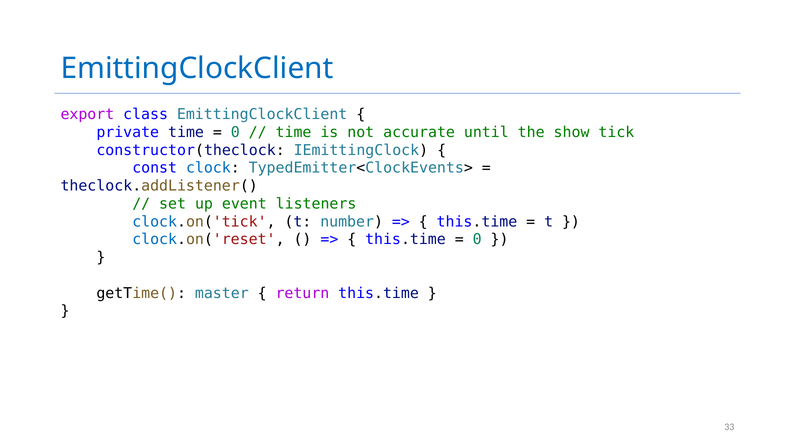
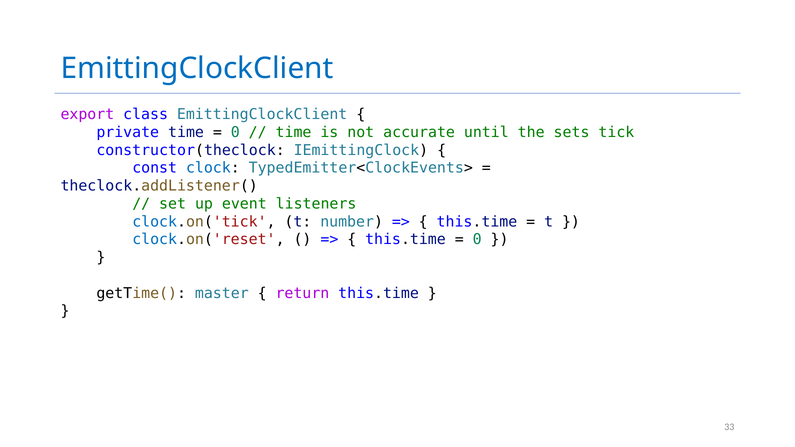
show: show -> sets (572, 132)
